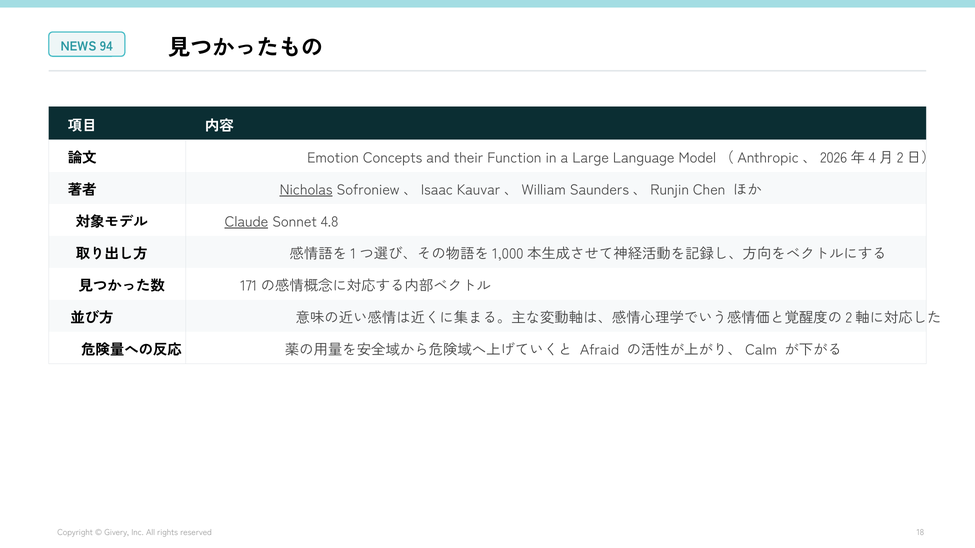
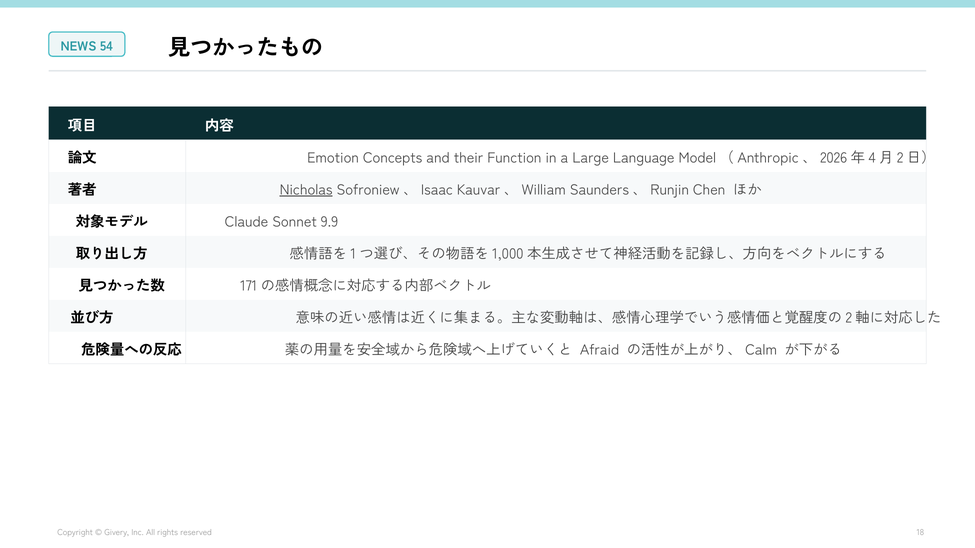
94: 94 -> 54 (106, 46)
Claude underline: present -> none (246, 222)
4.8: 4.8 -> 9.9 (329, 222)
